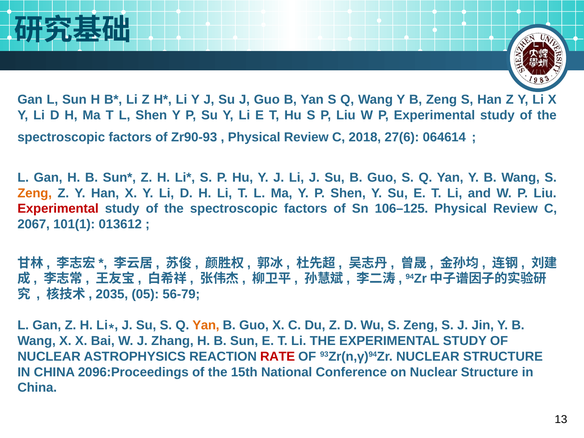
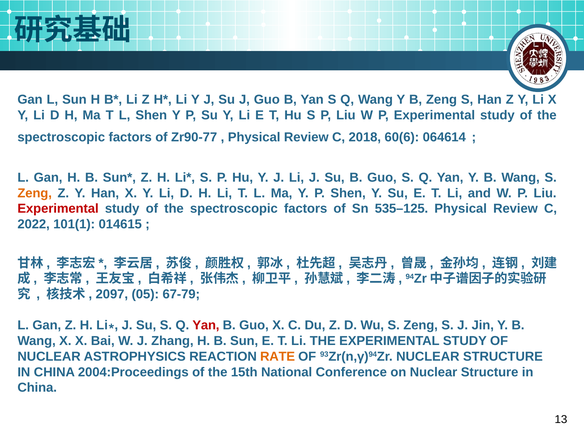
Zr90-93: Zr90-93 -> Zr90-77 (194, 137)
27(6: 27(6 -> 60(6 (402, 137)
106–125: 106–125 -> 535–125 (401, 209)
2067: 2067 -> 2022 (34, 224)
013612: 013612 -> 014615 (120, 224)
2035: 2035 -> 2097 (112, 294)
56-79: 56-79 -> 67-79 (181, 294)
Yan colour: orange -> red (206, 325)
RATE colour: red -> orange (278, 357)
2096:Proceedings: 2096:Proceedings -> 2004:Proceedings (133, 372)
